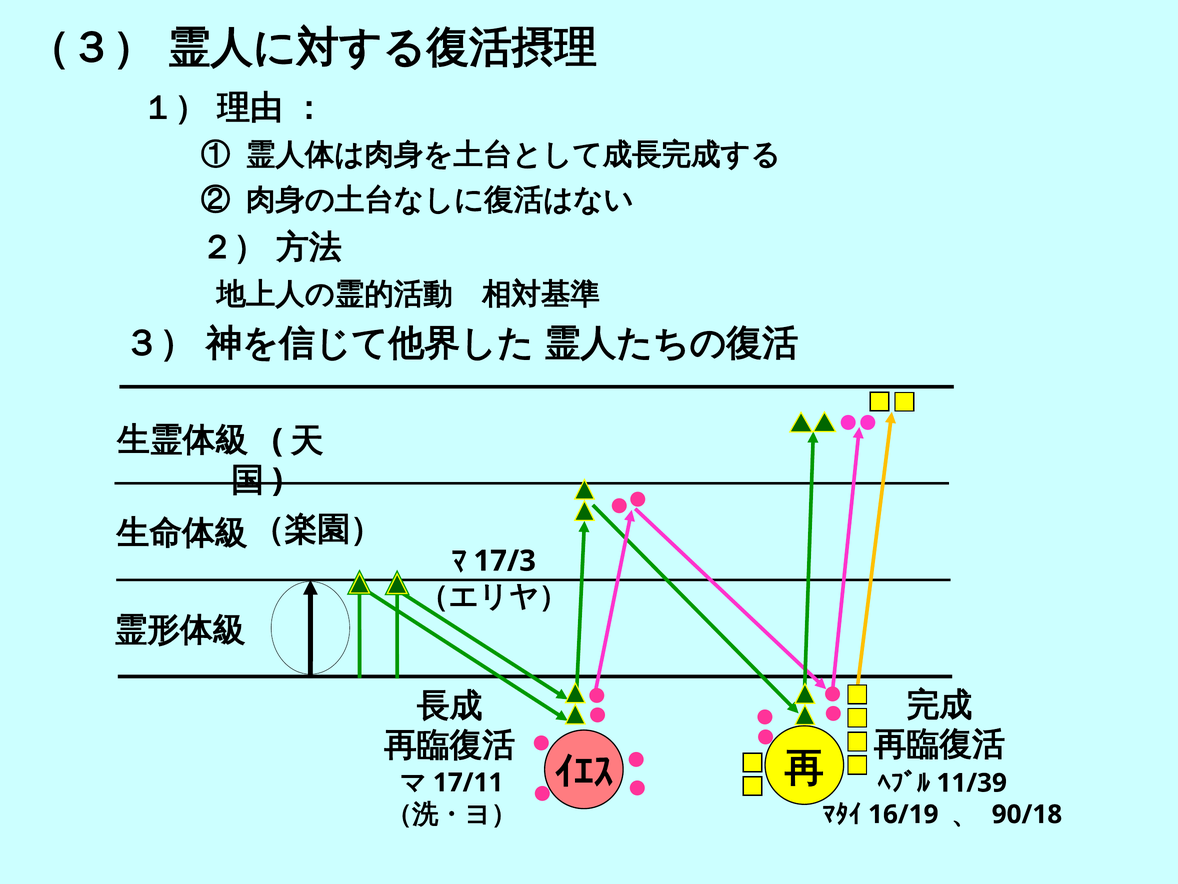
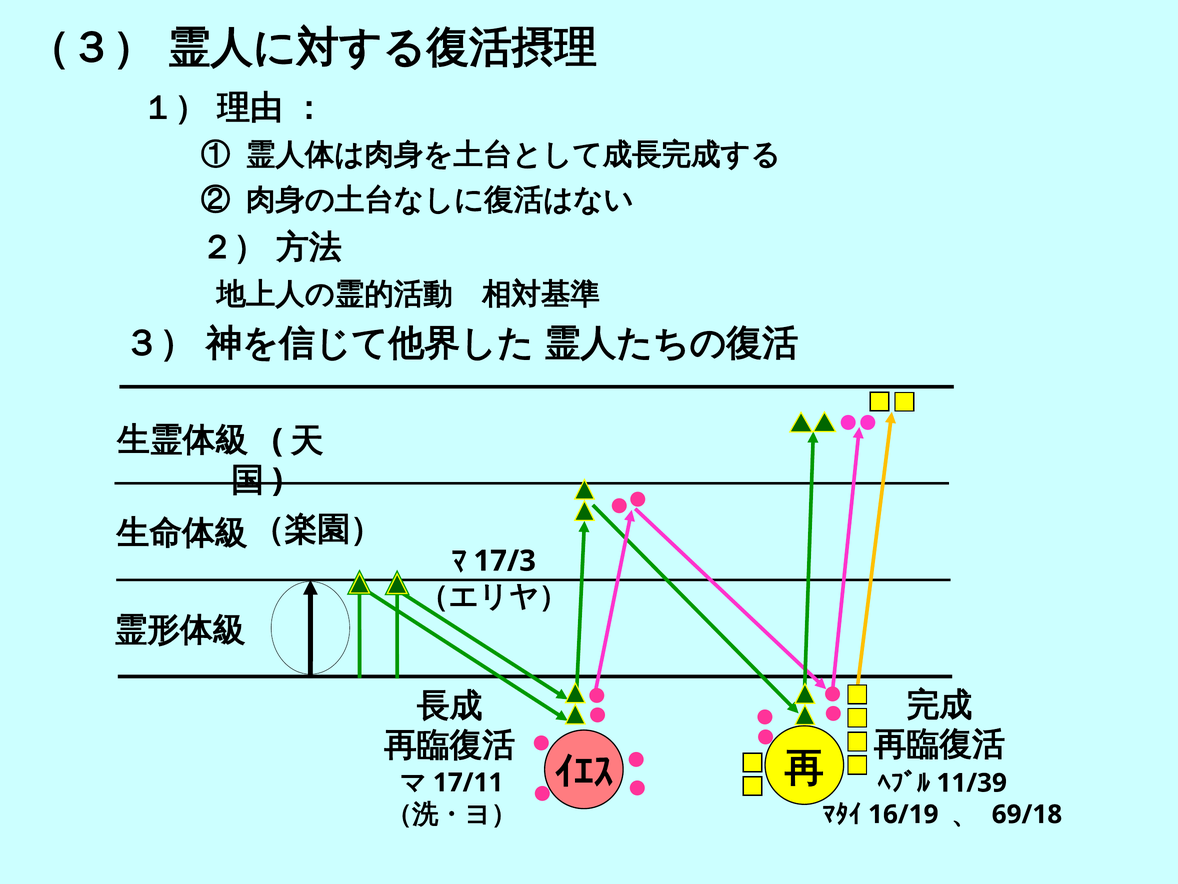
90/18: 90/18 -> 69/18 (1027, 814)
